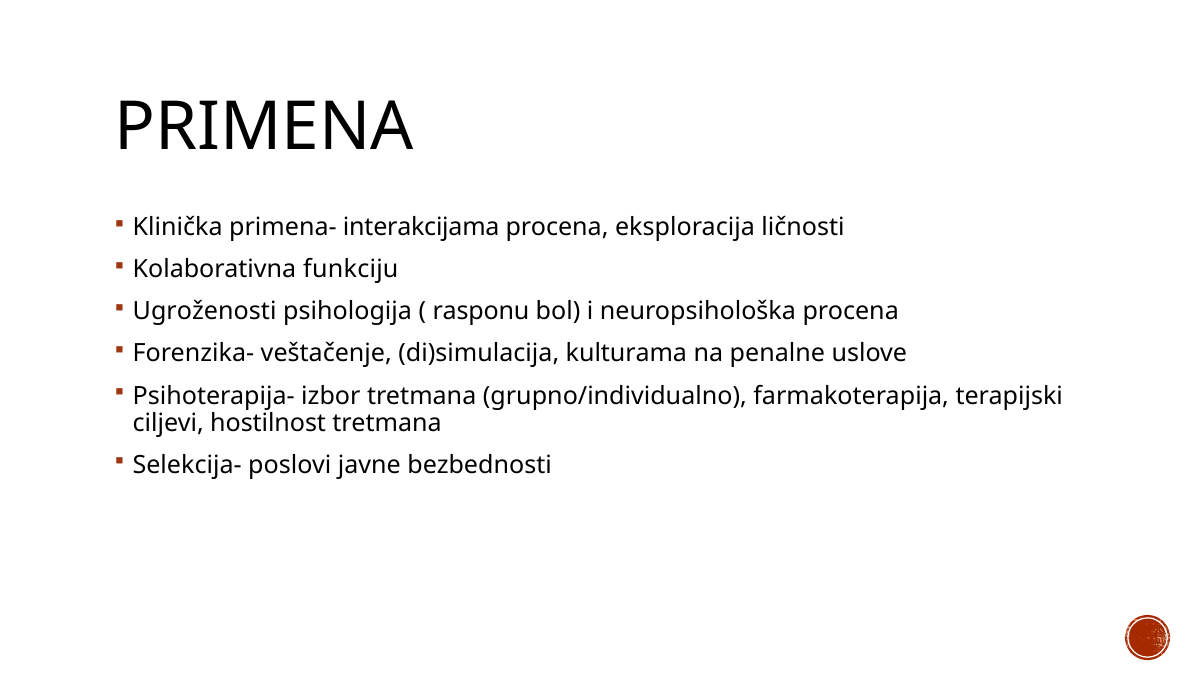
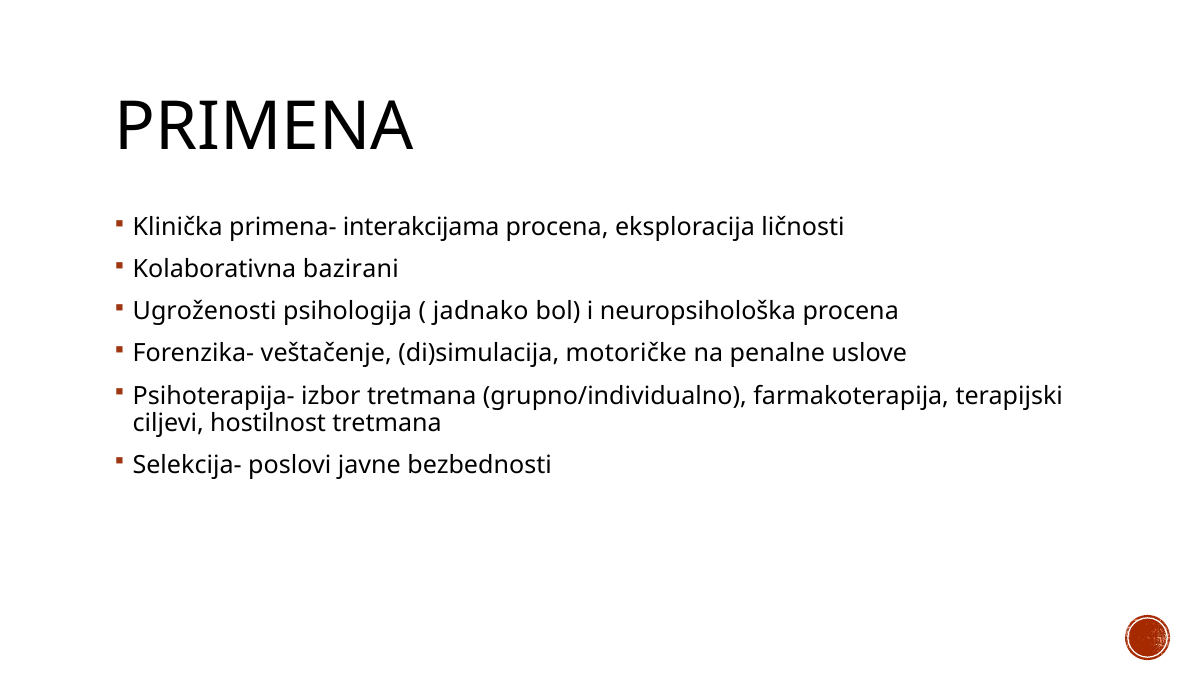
funkciju: funkciju -> bazirani (351, 269)
rasponu: rasponu -> jadnako (481, 311)
kulturama: kulturama -> motoričke (626, 354)
